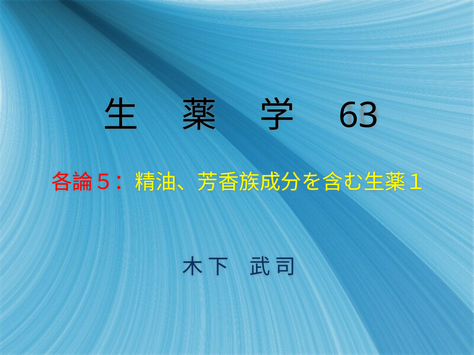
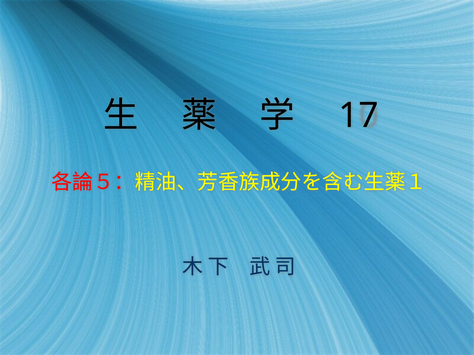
63: 63 -> 17 (358, 116)
